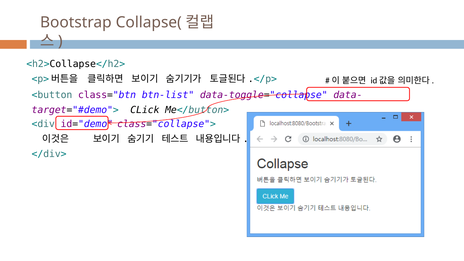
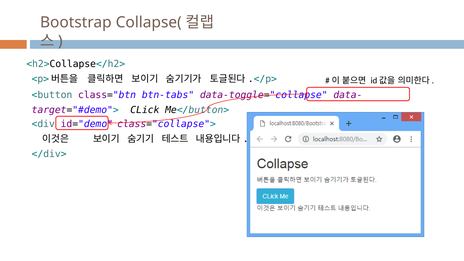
btn-list: btn-list -> btn-tabs (168, 95)
